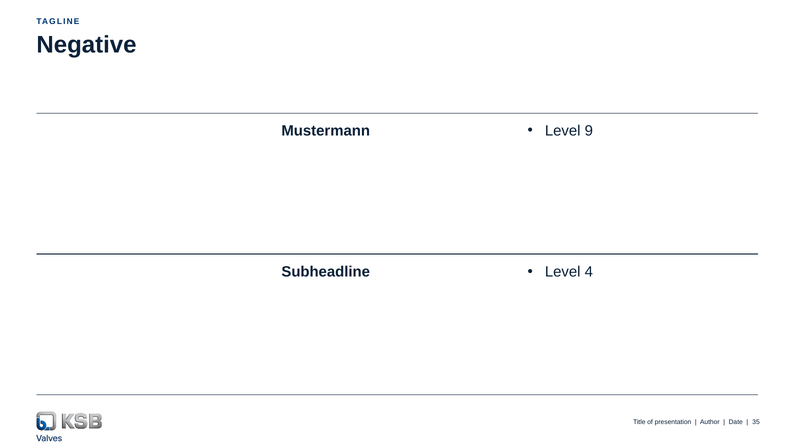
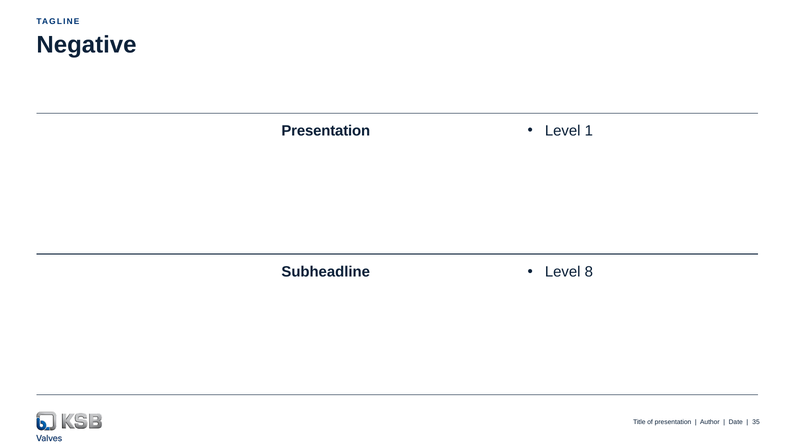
Mustermann: Mustermann -> Presentation (326, 131)
9: 9 -> 1 (589, 131)
4: 4 -> 8 (589, 272)
